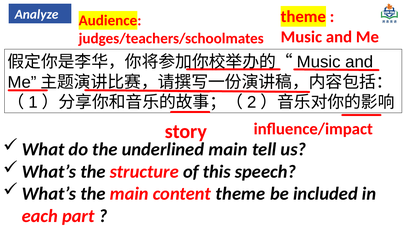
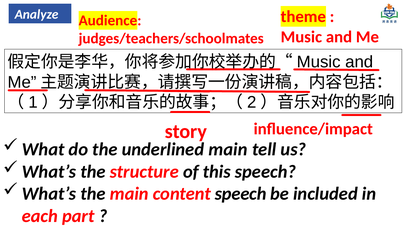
content theme: theme -> speech (241, 194)
